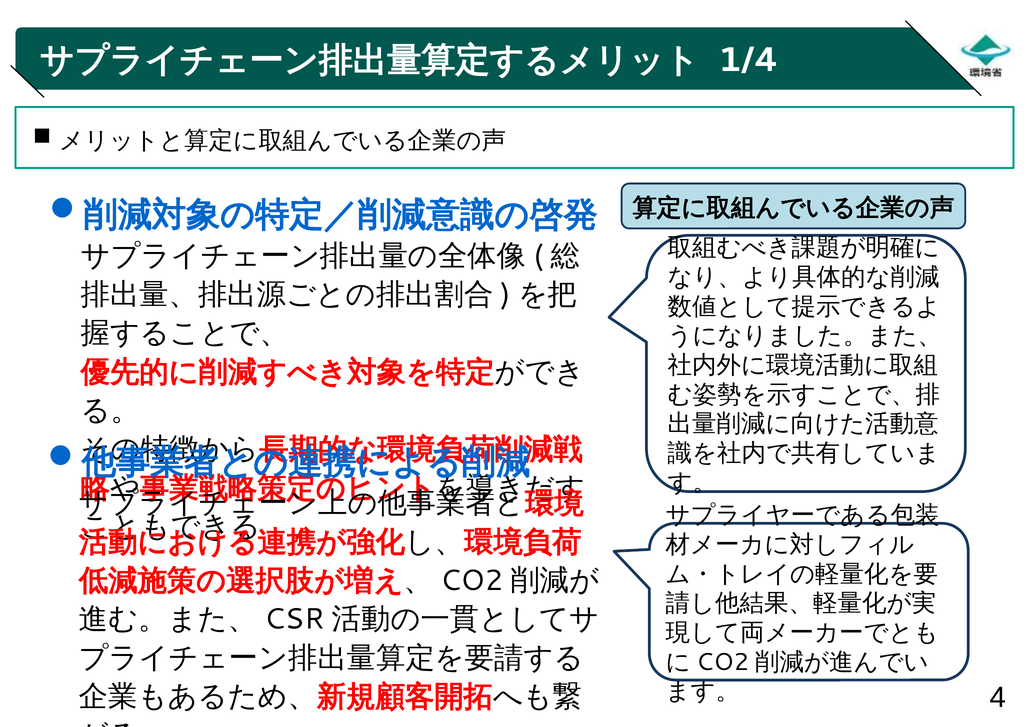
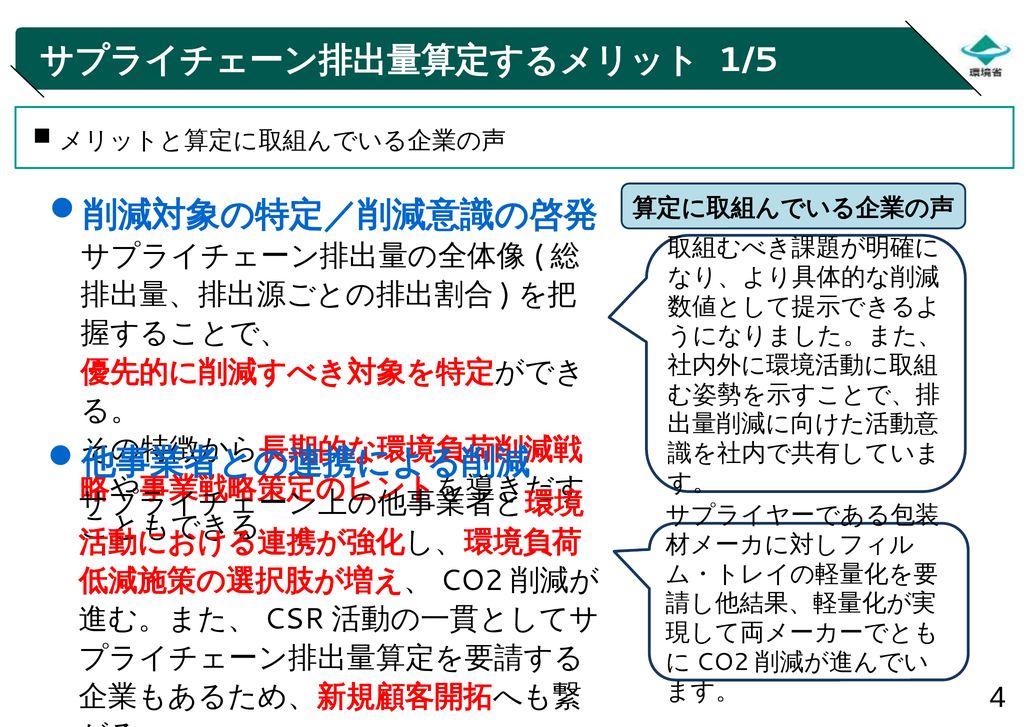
1/4: 1/4 -> 1/5 (748, 60)
